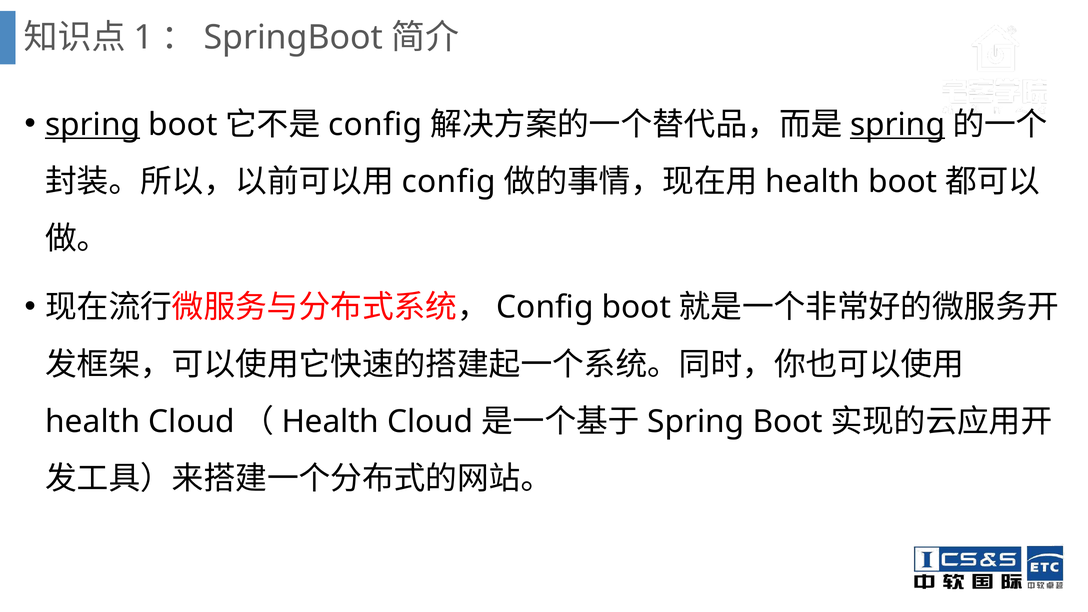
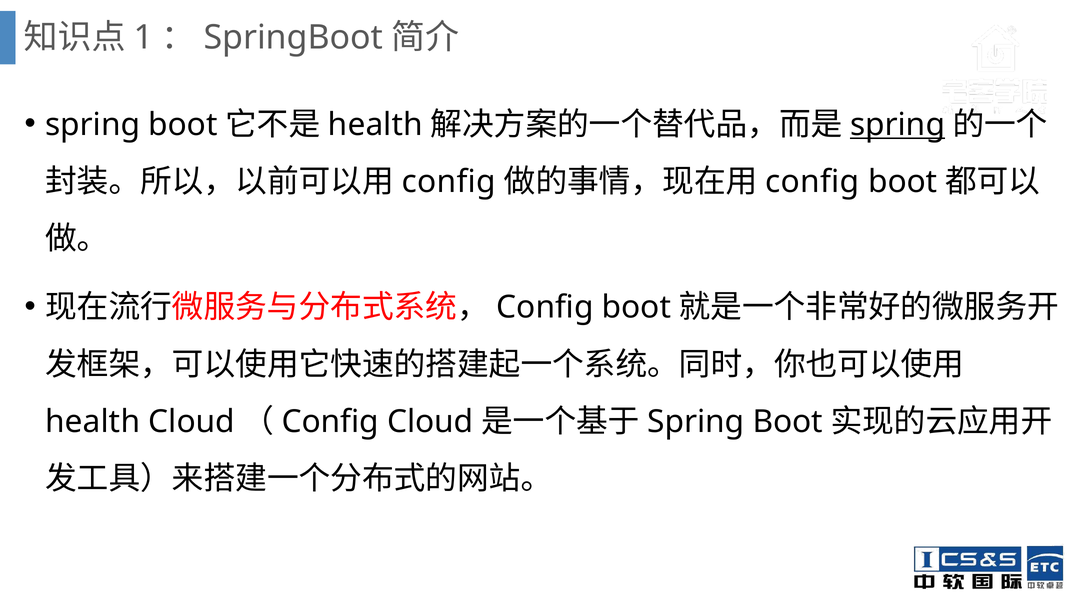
spring underline: present -> none (93, 125)
config: config -> health (375, 125)
health: health -> config (812, 182)
Health: Health -> Config (330, 422)
